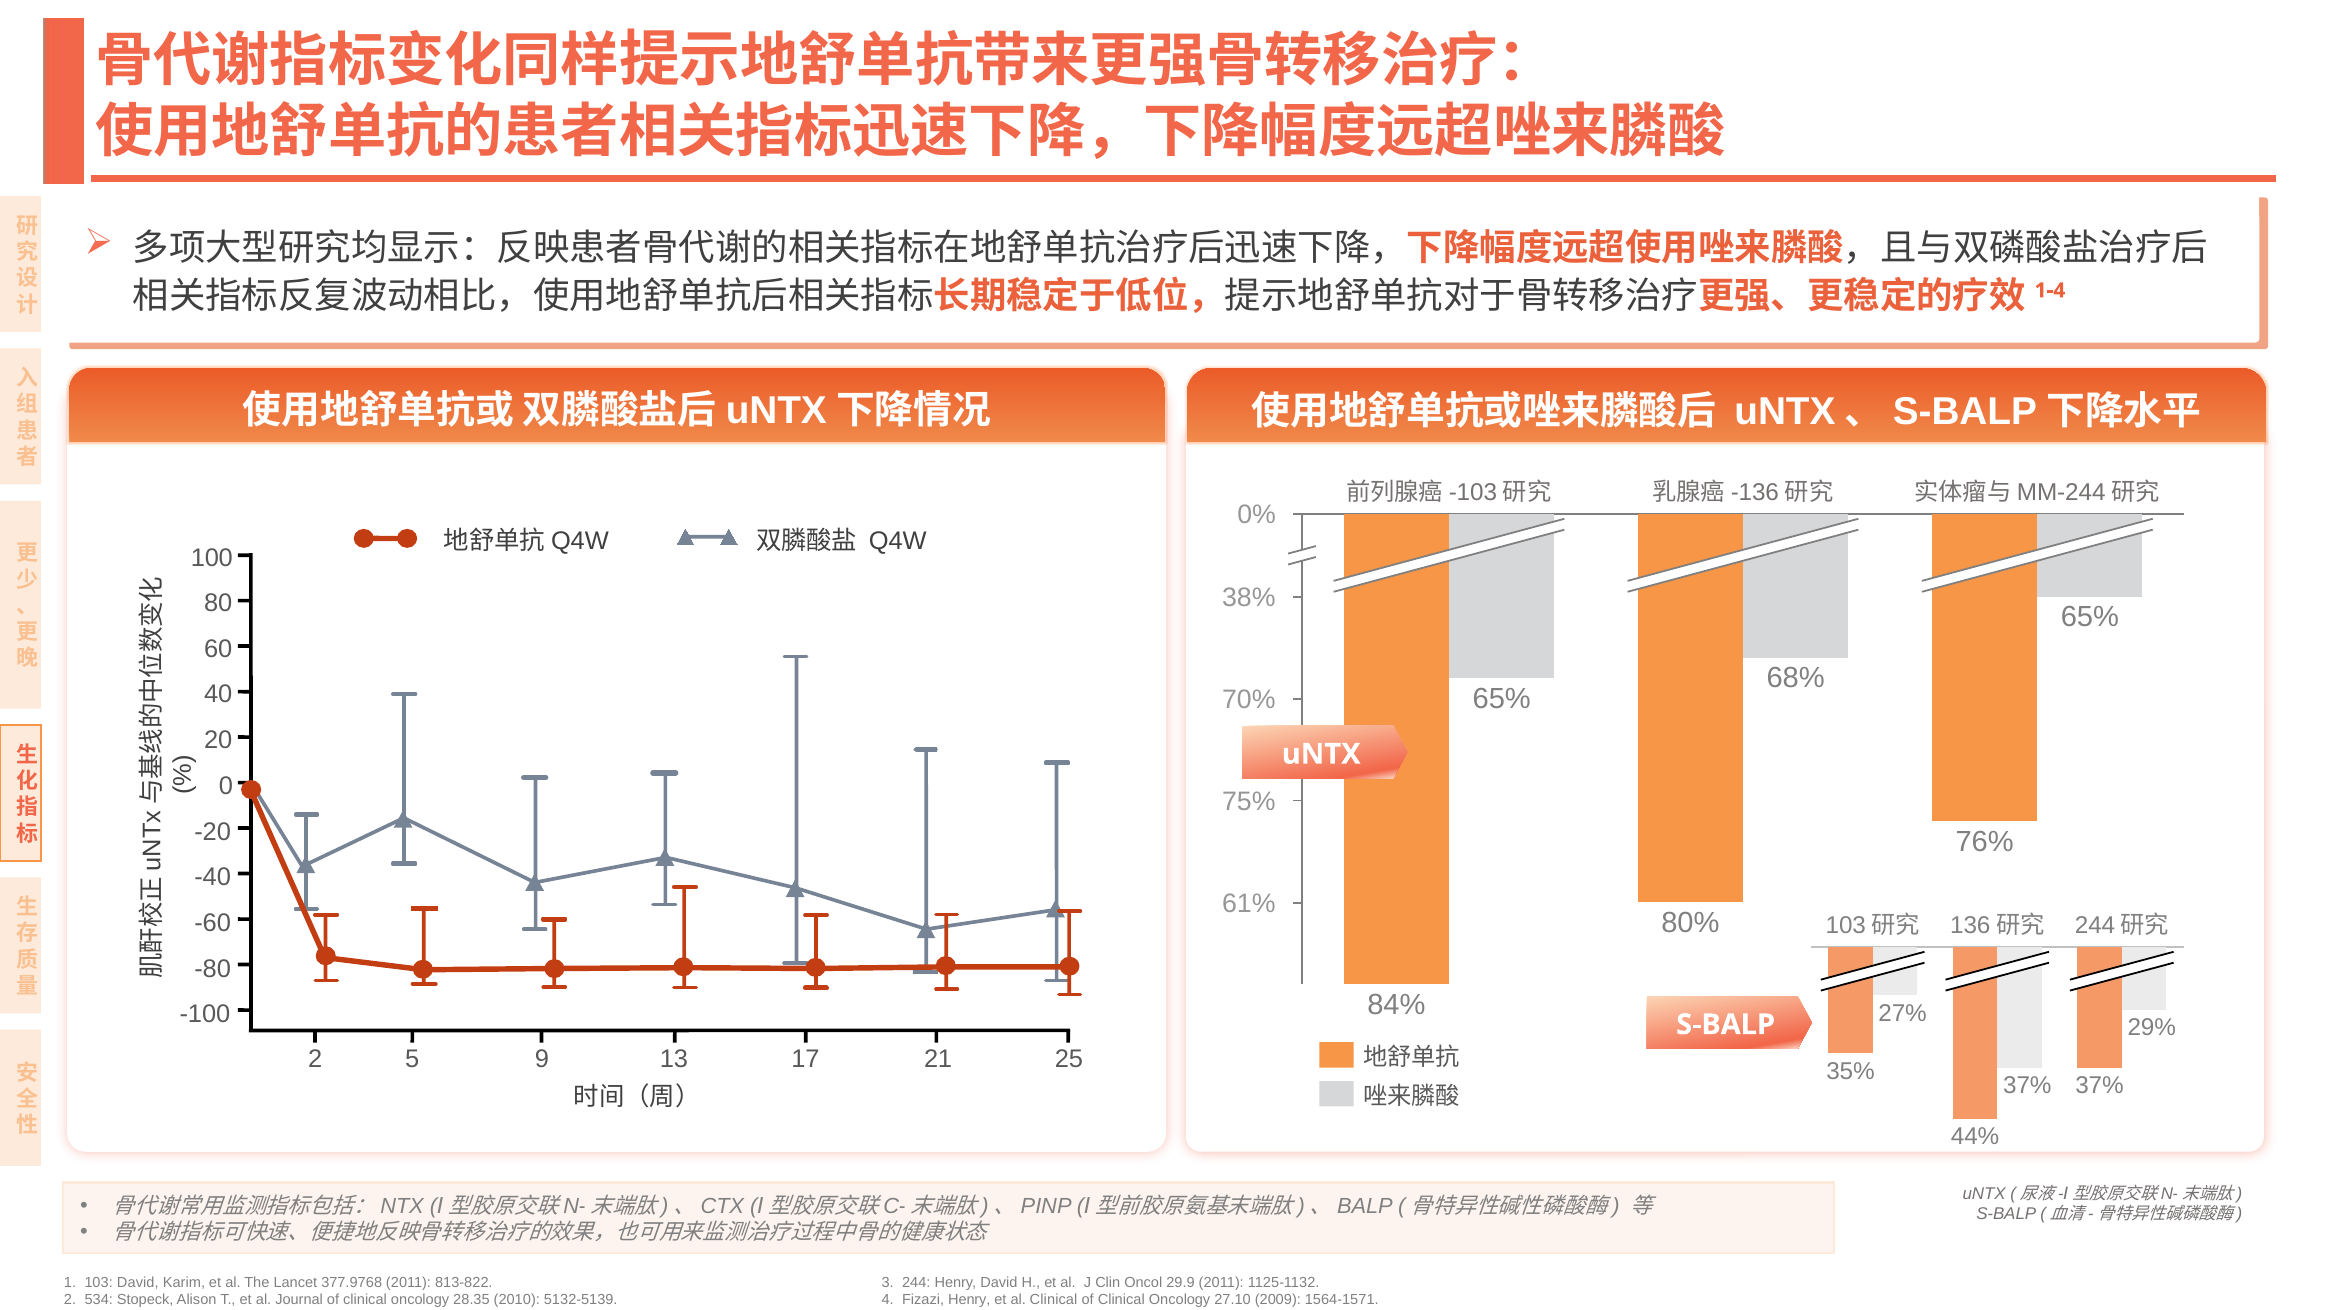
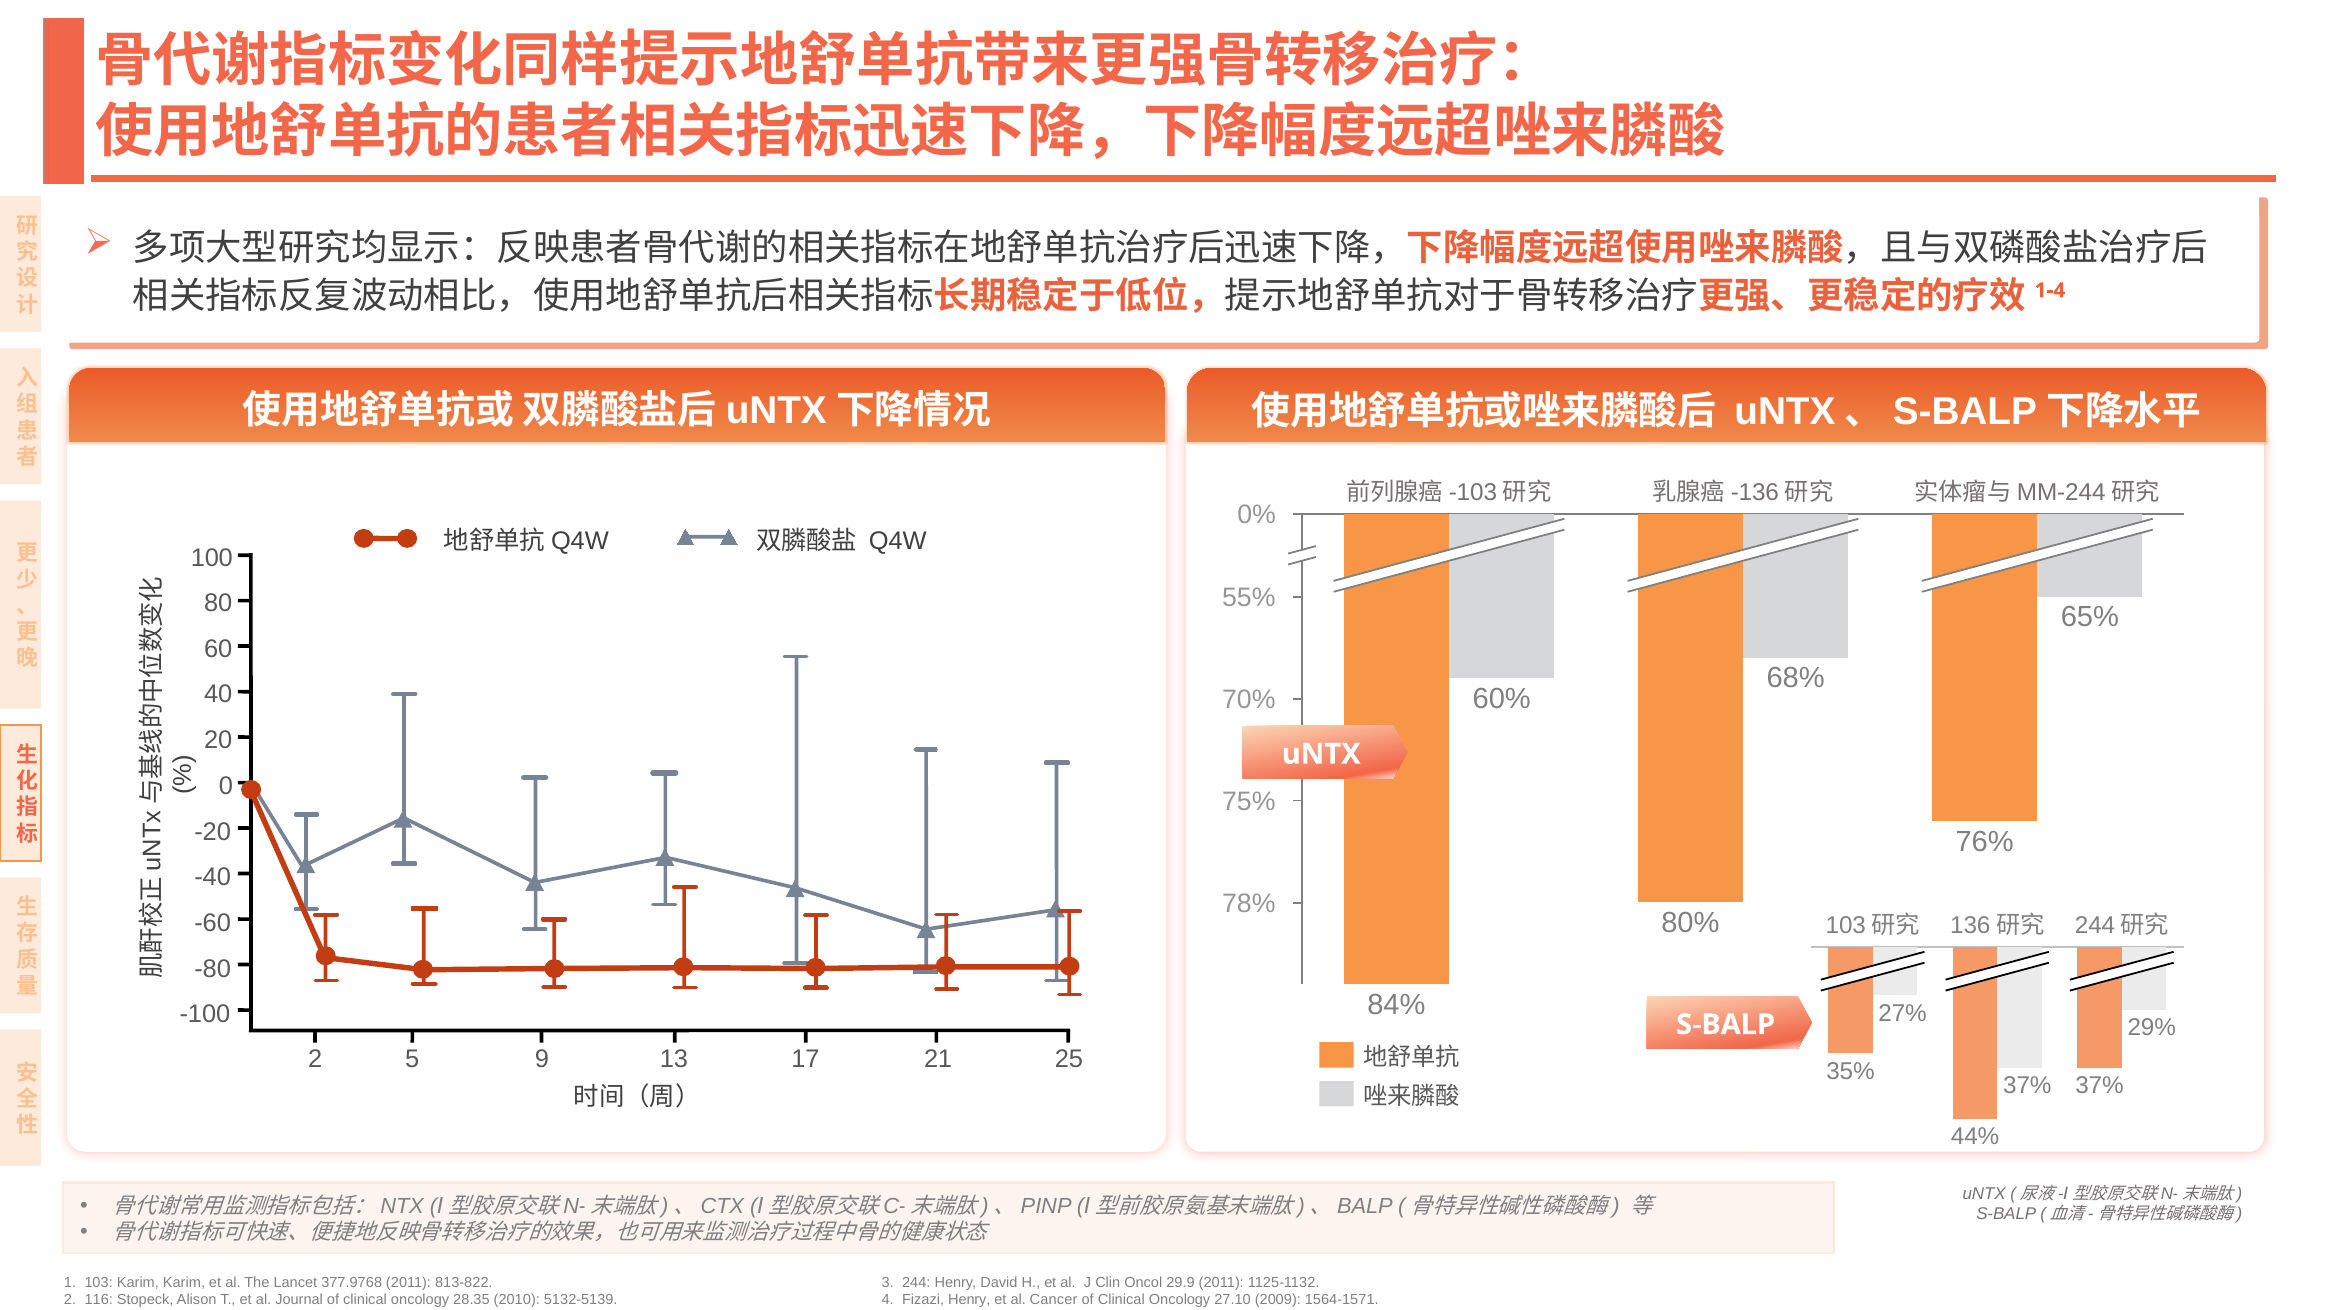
38%: 38% -> 55% (1249, 598)
65%: 65% -> 60% (1502, 699)
61%: 61% -> 78% (1249, 904)
103 David: David -> Karim (138, 1283)
534: 534 -> 116 (99, 1301)
al Clinical: Clinical -> Cancer (1054, 1301)
